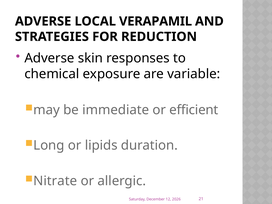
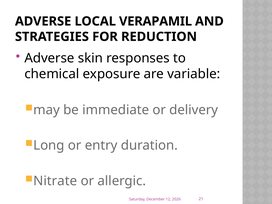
efficient: efficient -> delivery (194, 110)
lipids: lipids -> entry (101, 145)
